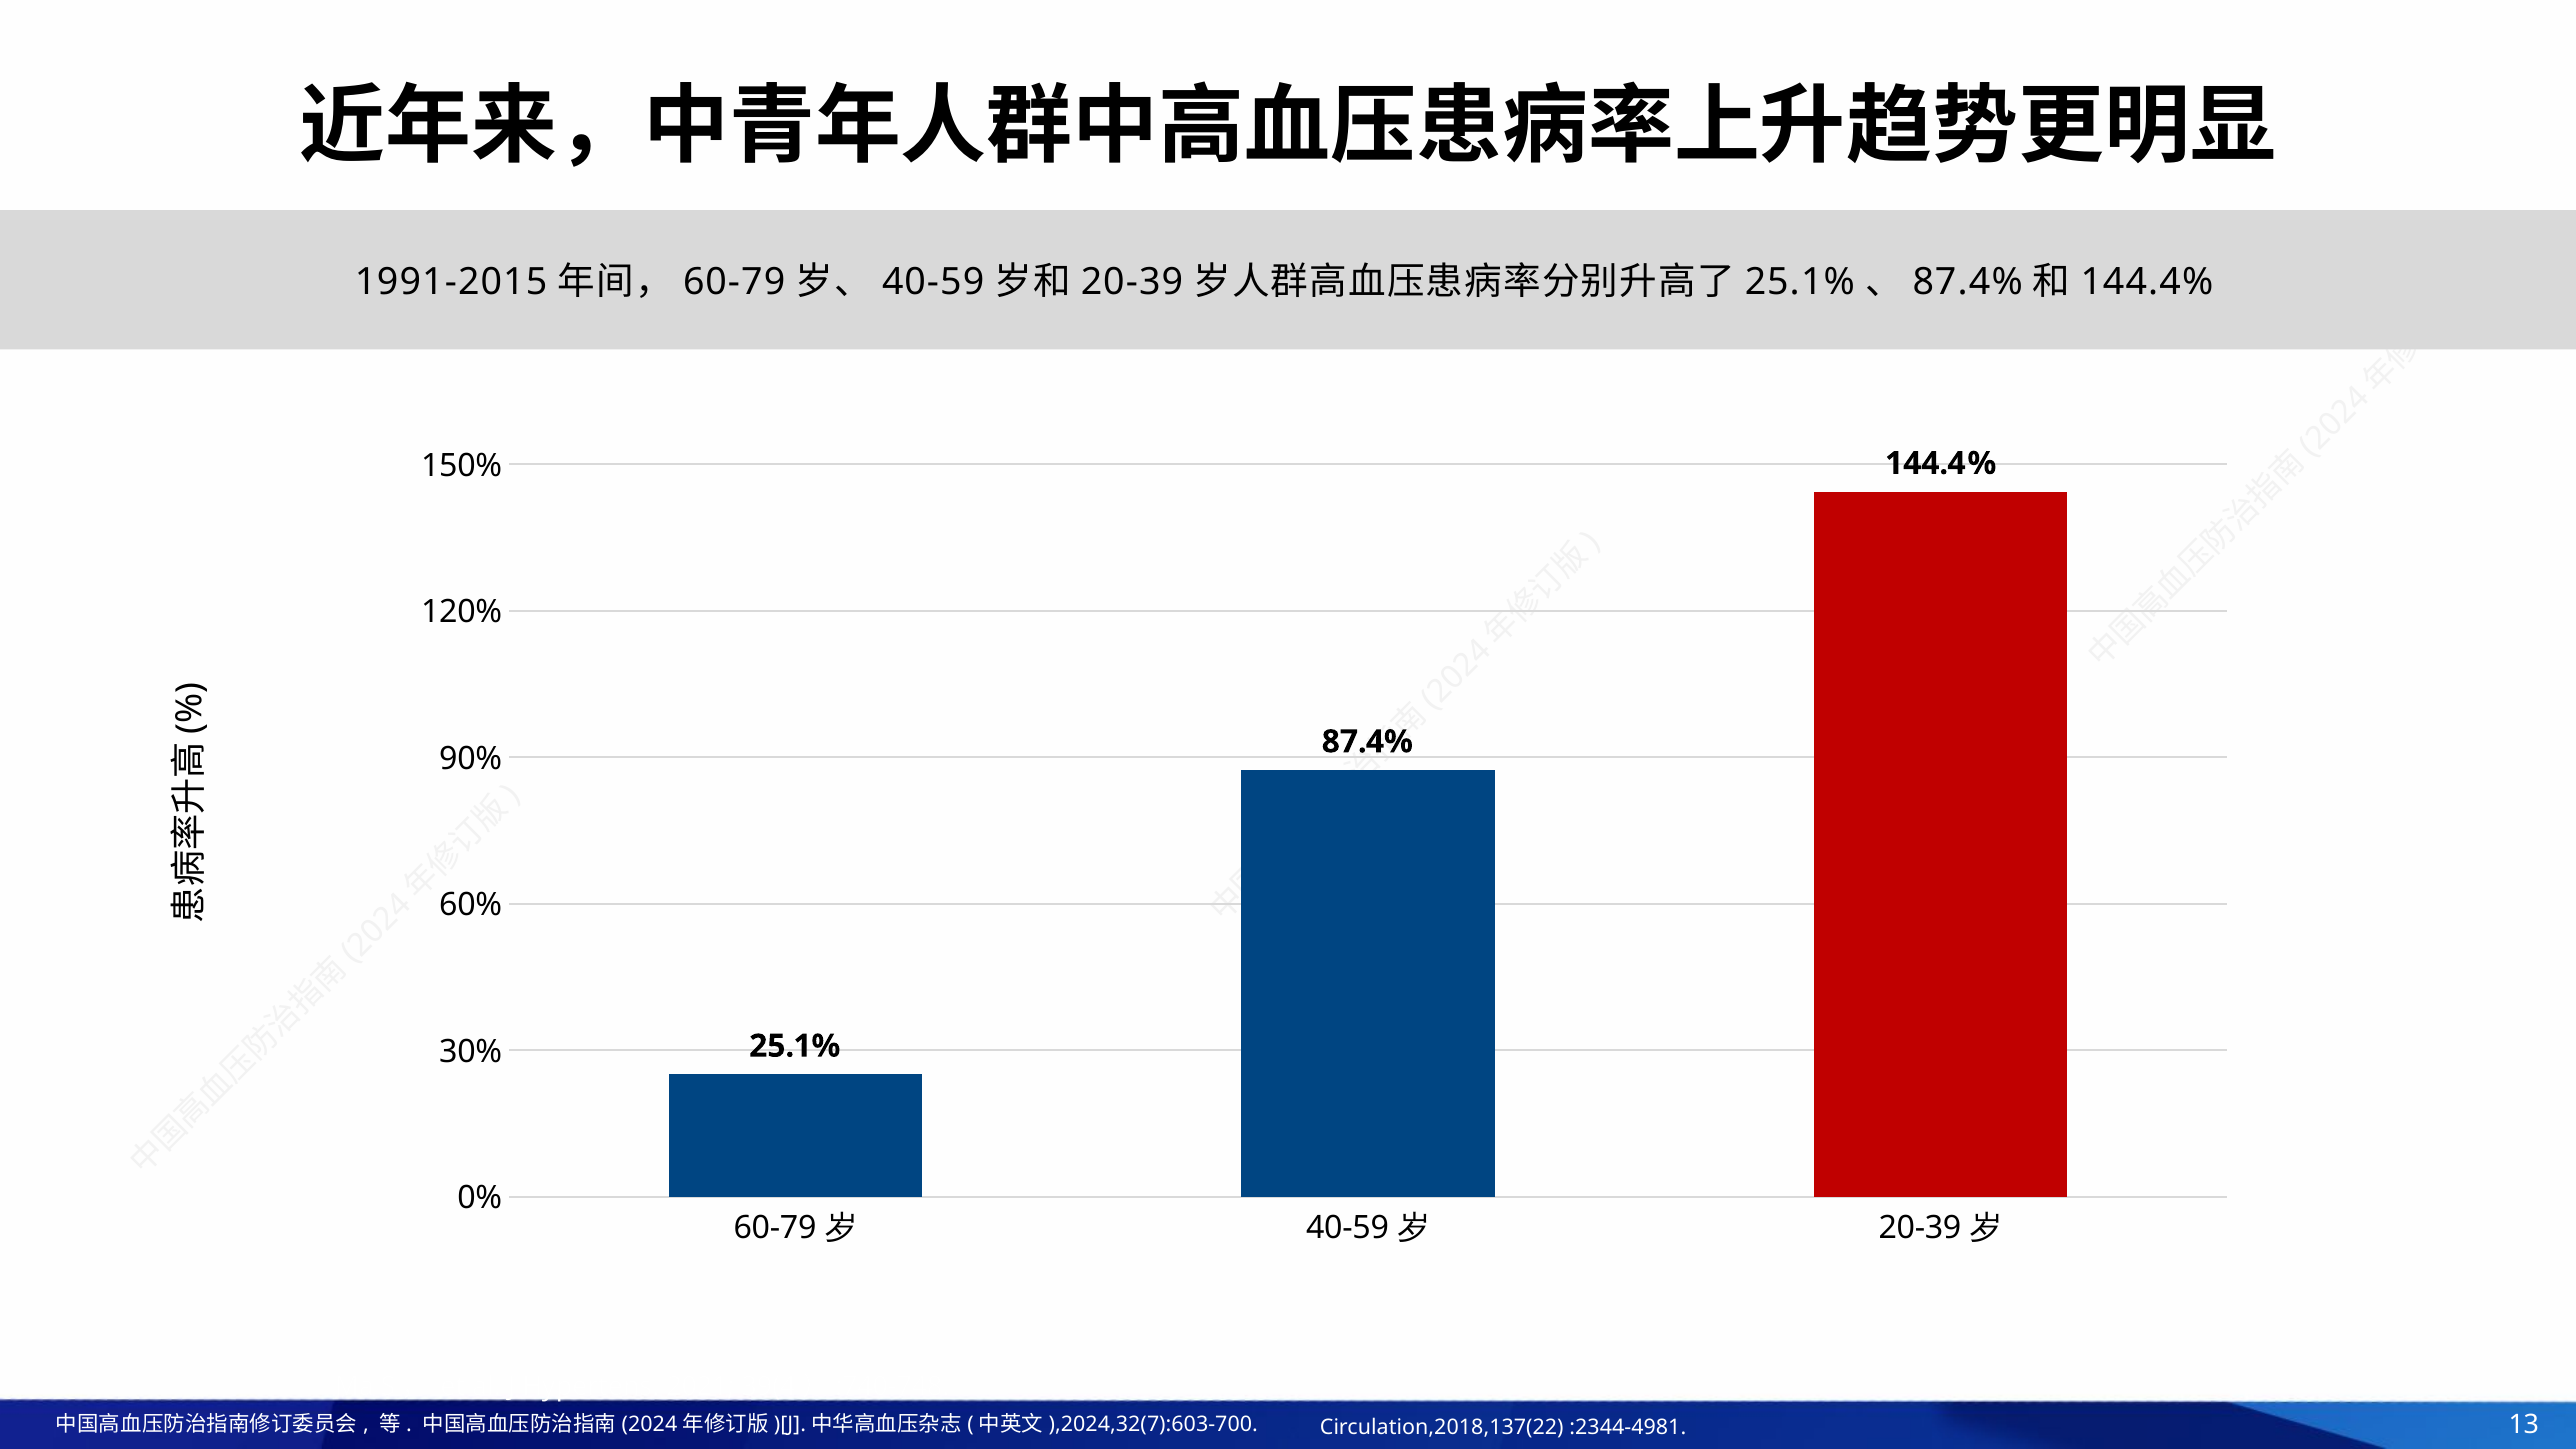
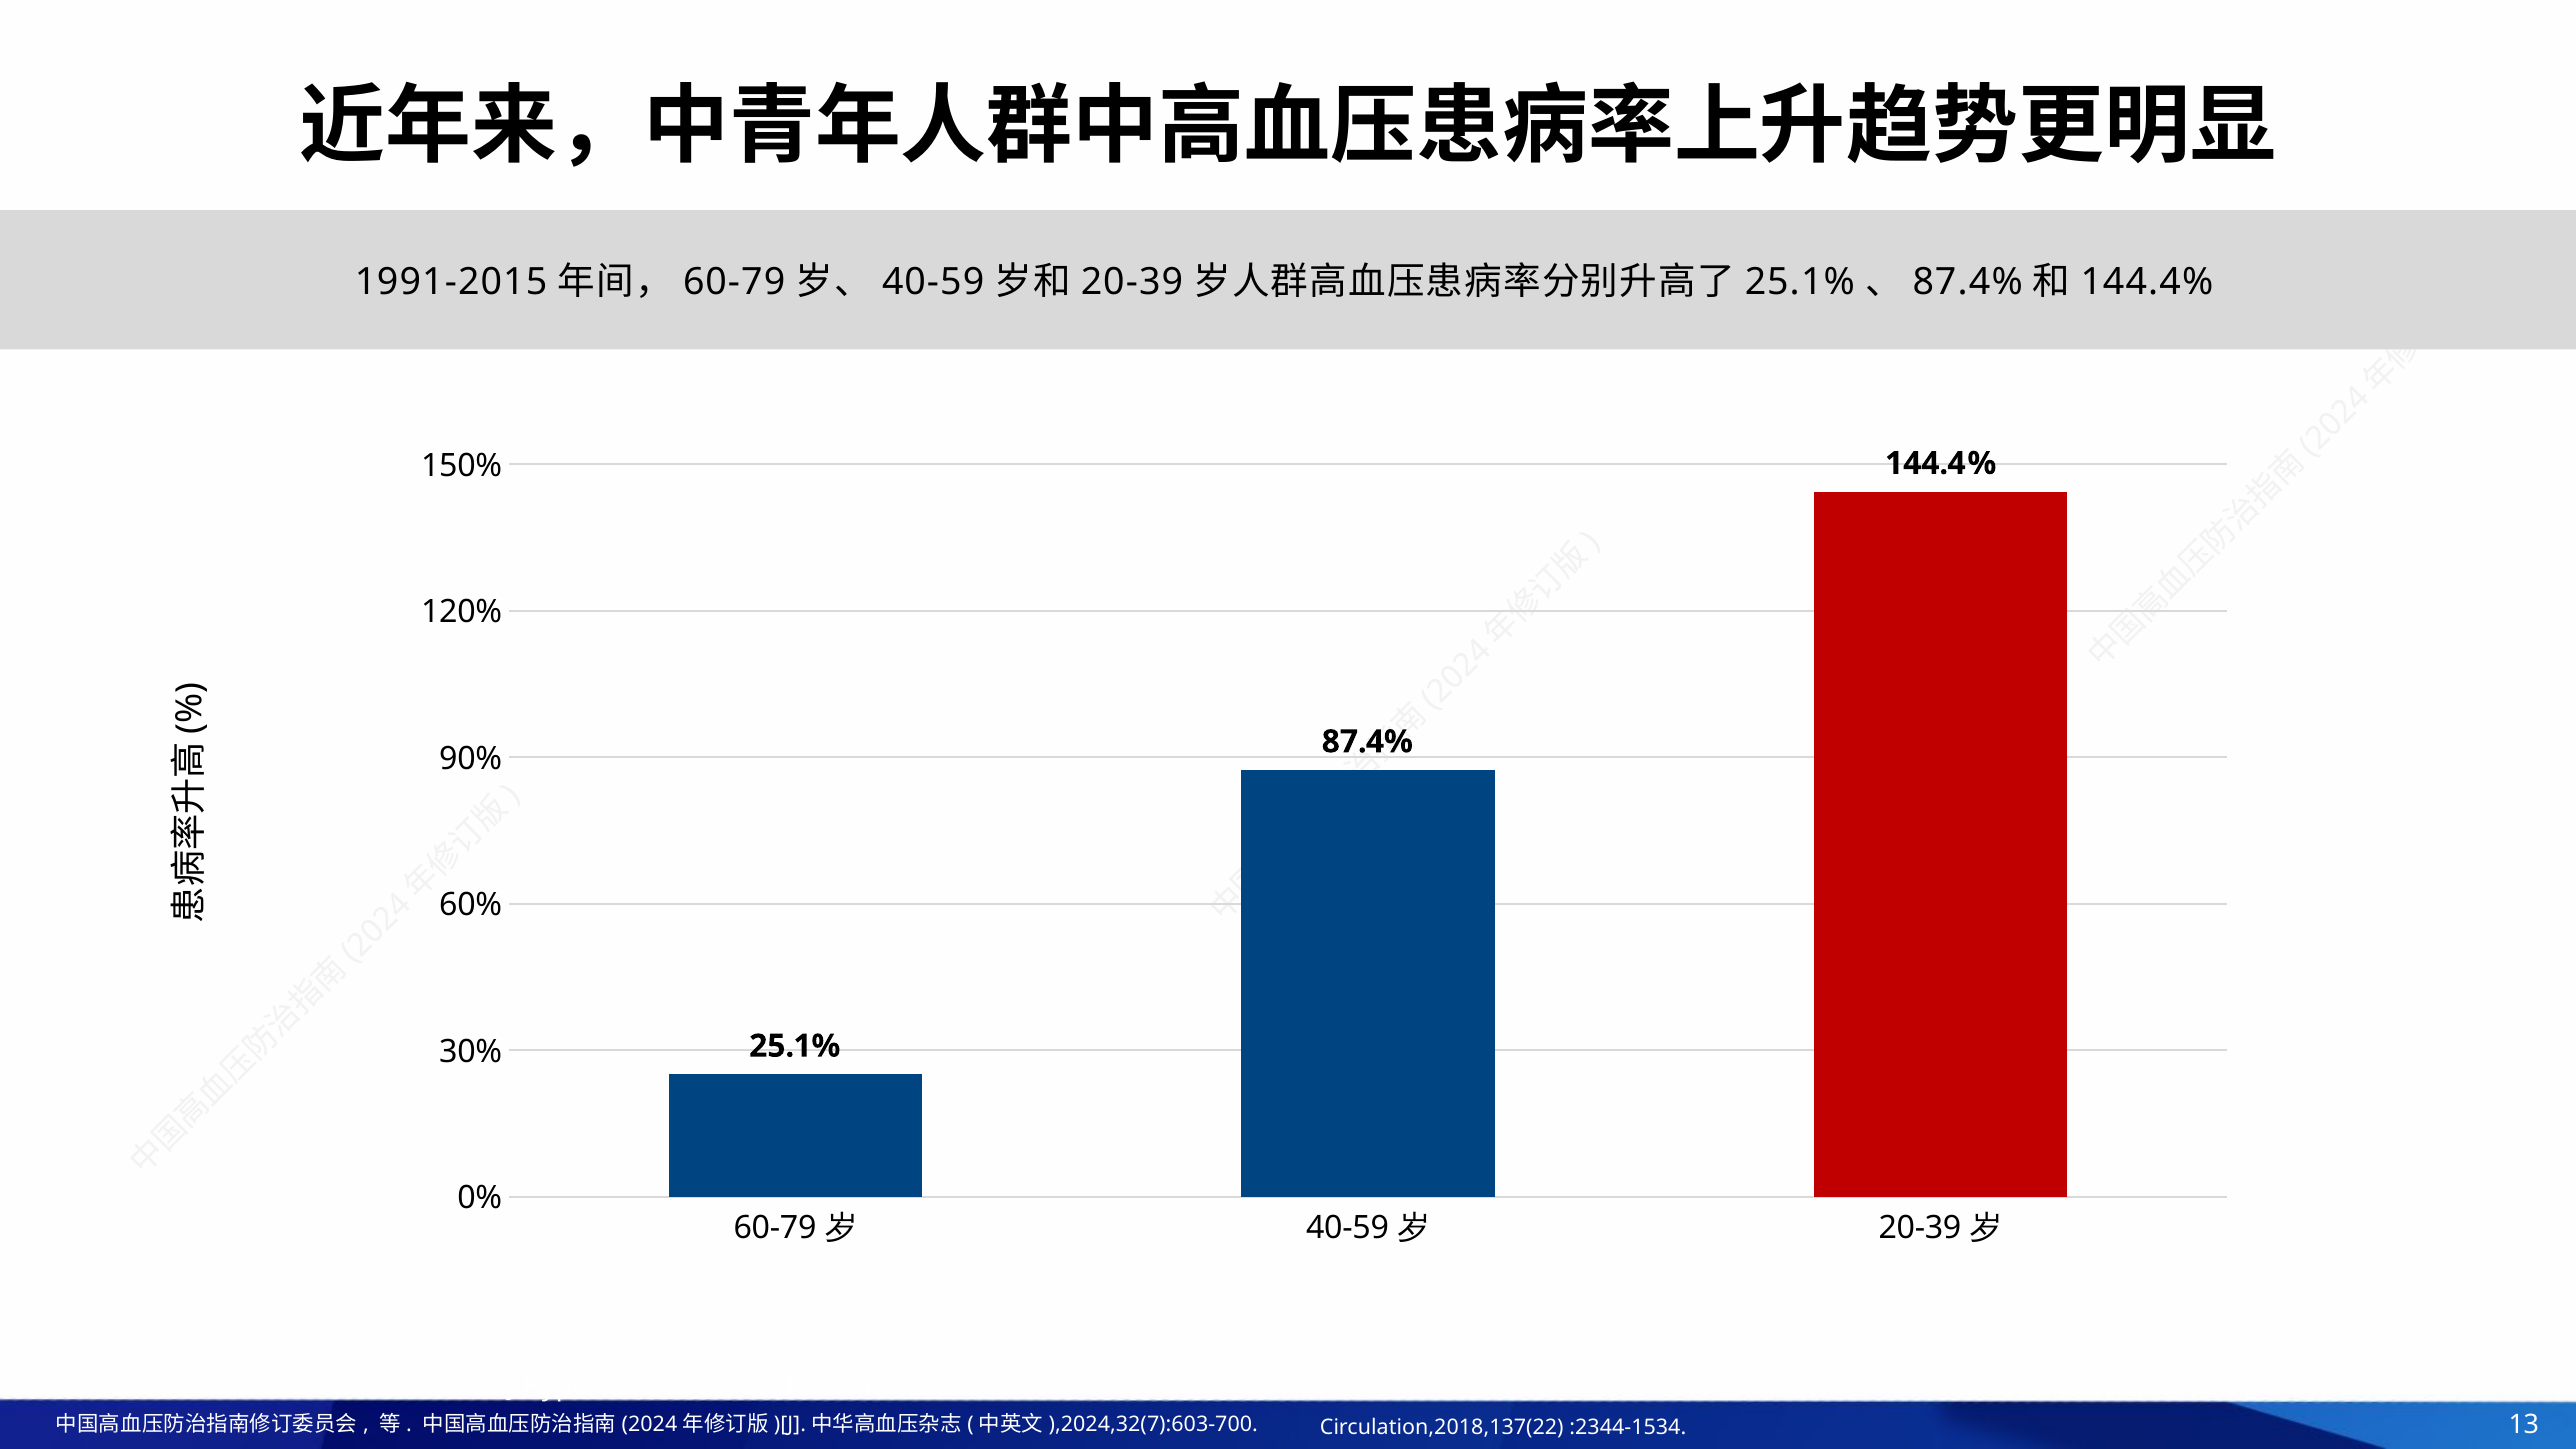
:2344-4981: :2344-4981 -> :2344-1534 (1628, 1427)
